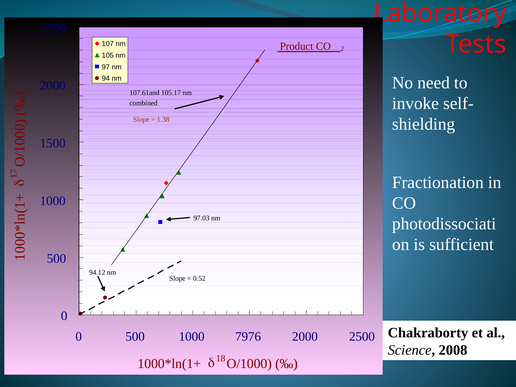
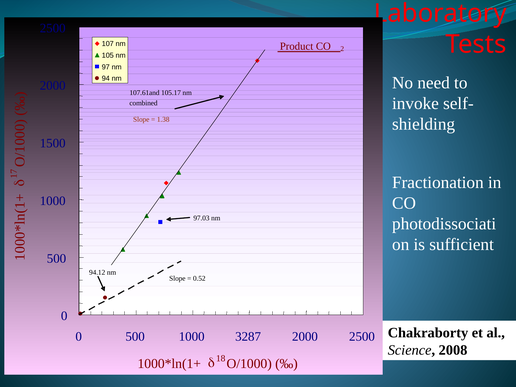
7976: 7976 -> 3287 (248, 337)
